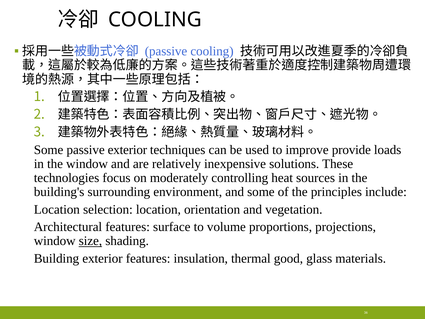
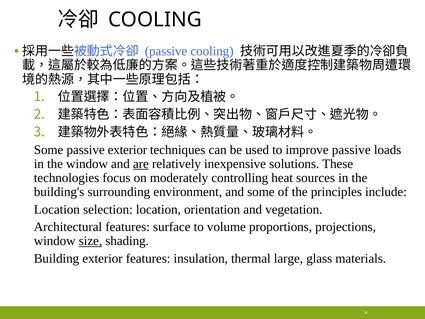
improve provide: provide -> passive (351, 150)
are underline: none -> present (141, 164)
good: good -> large (288, 258)
